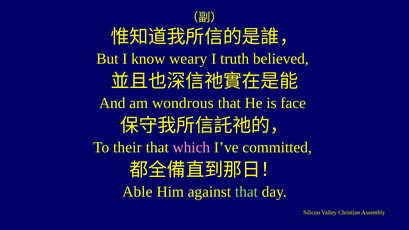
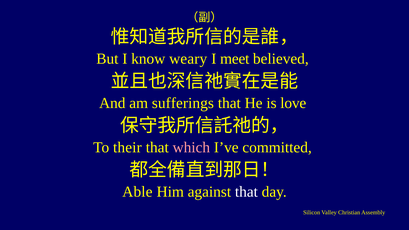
truth: truth -> meet (235, 59)
wondrous: wondrous -> sufferings (183, 103)
face: face -> love (293, 103)
that colour: light green -> white (246, 192)
